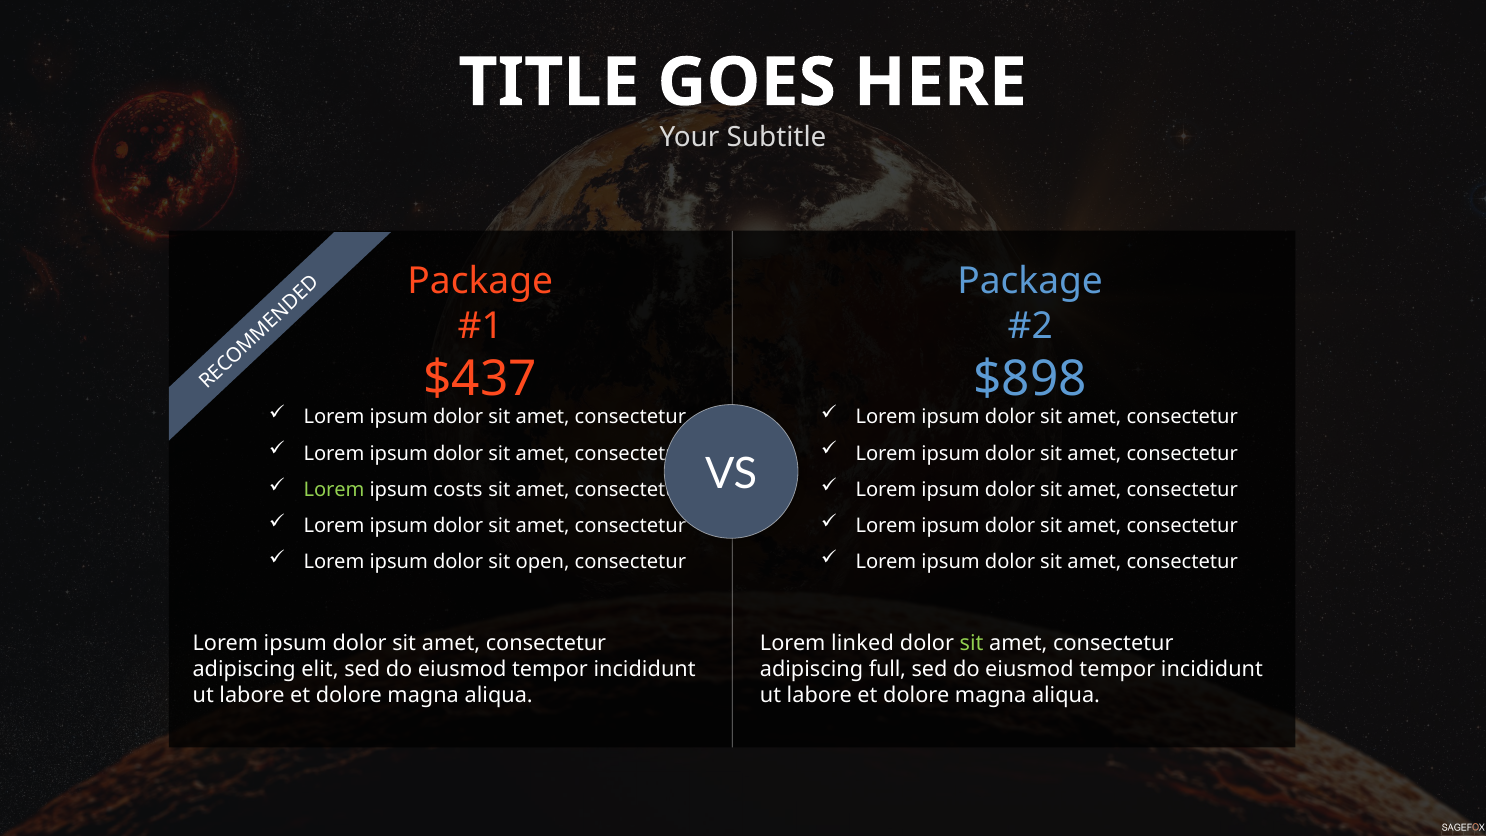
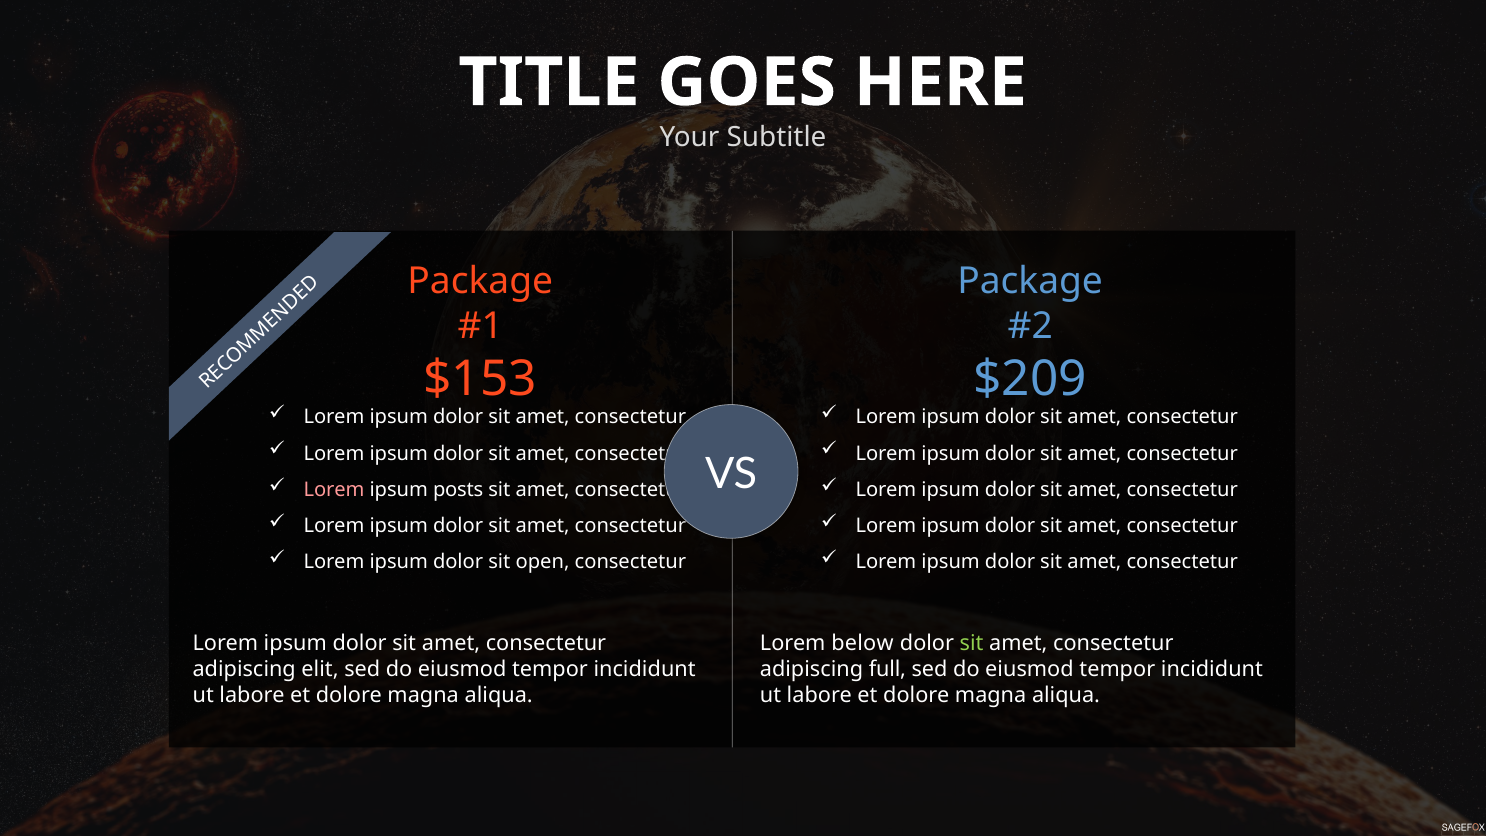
$437: $437 -> $153 (480, 379)
$898: $898 -> $209 (1030, 379)
Lorem colour: light green -> pink (334, 490)
costs: costs -> posts (458, 490)
linked: linked -> below (862, 644)
